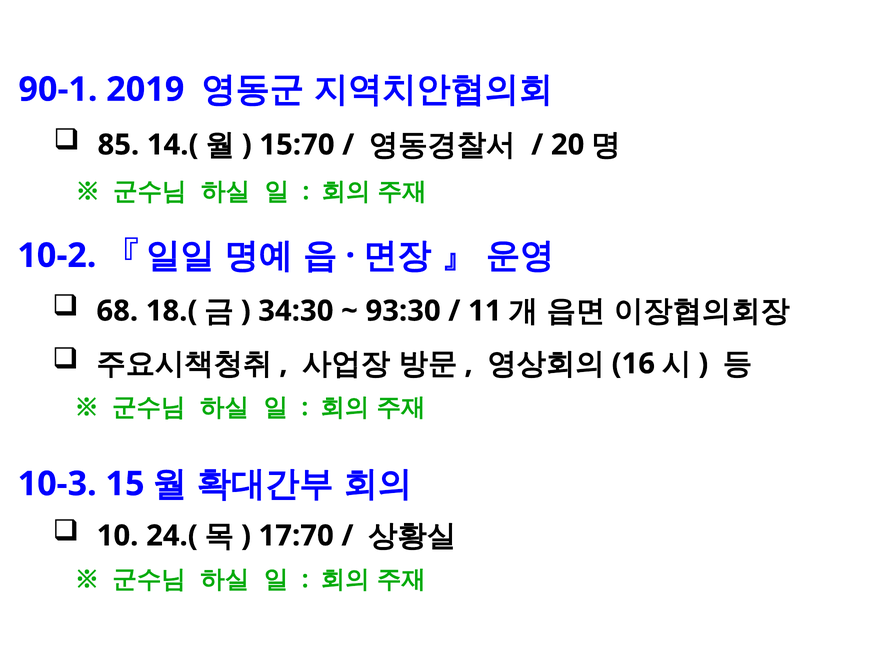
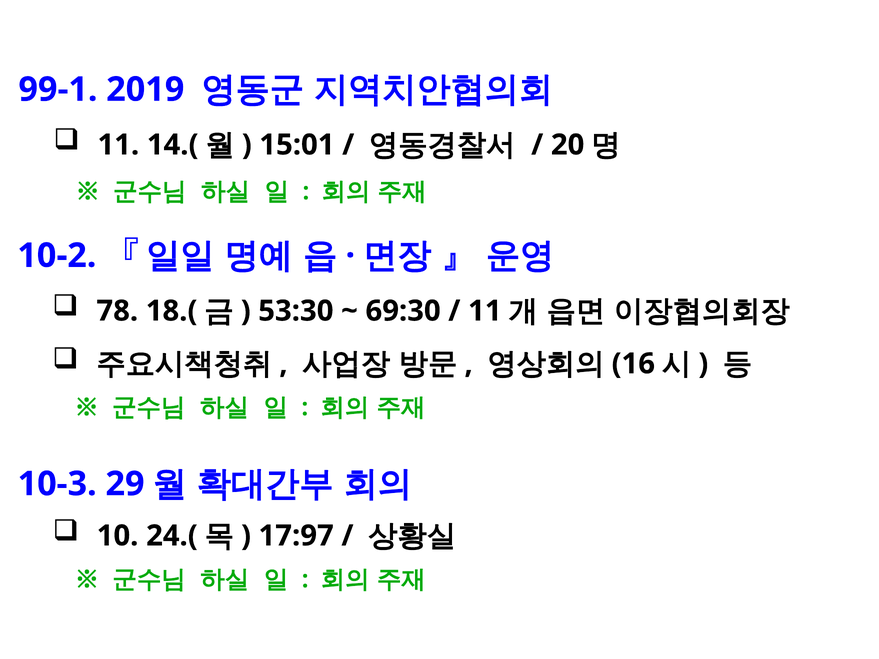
90-1: 90-1 -> 99-1 (58, 90)
85: 85 -> 11 (118, 145)
15:70: 15:70 -> 15:01 (297, 145)
68: 68 -> 78 (117, 311)
34:30: 34:30 -> 53:30 (296, 311)
93:30: 93:30 -> 69:30 (403, 311)
15: 15 -> 29 (125, 484)
17:70: 17:70 -> 17:97 (296, 536)
